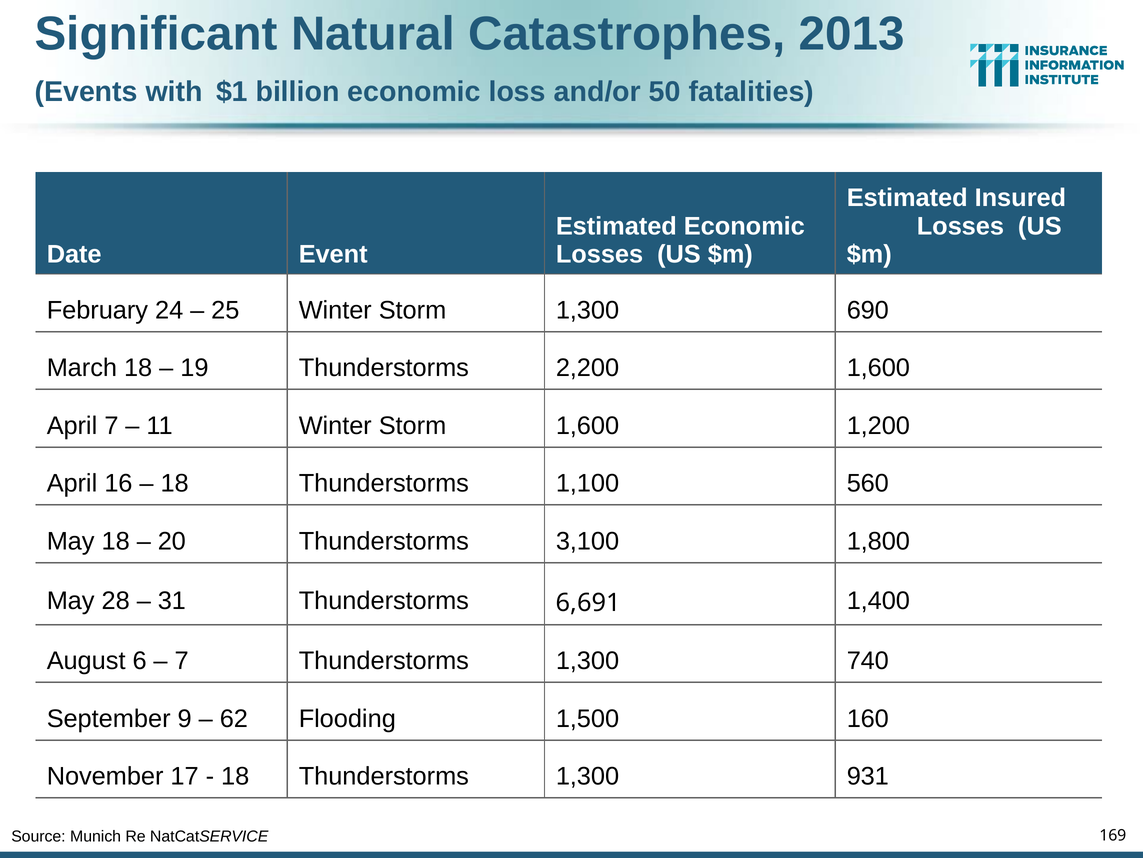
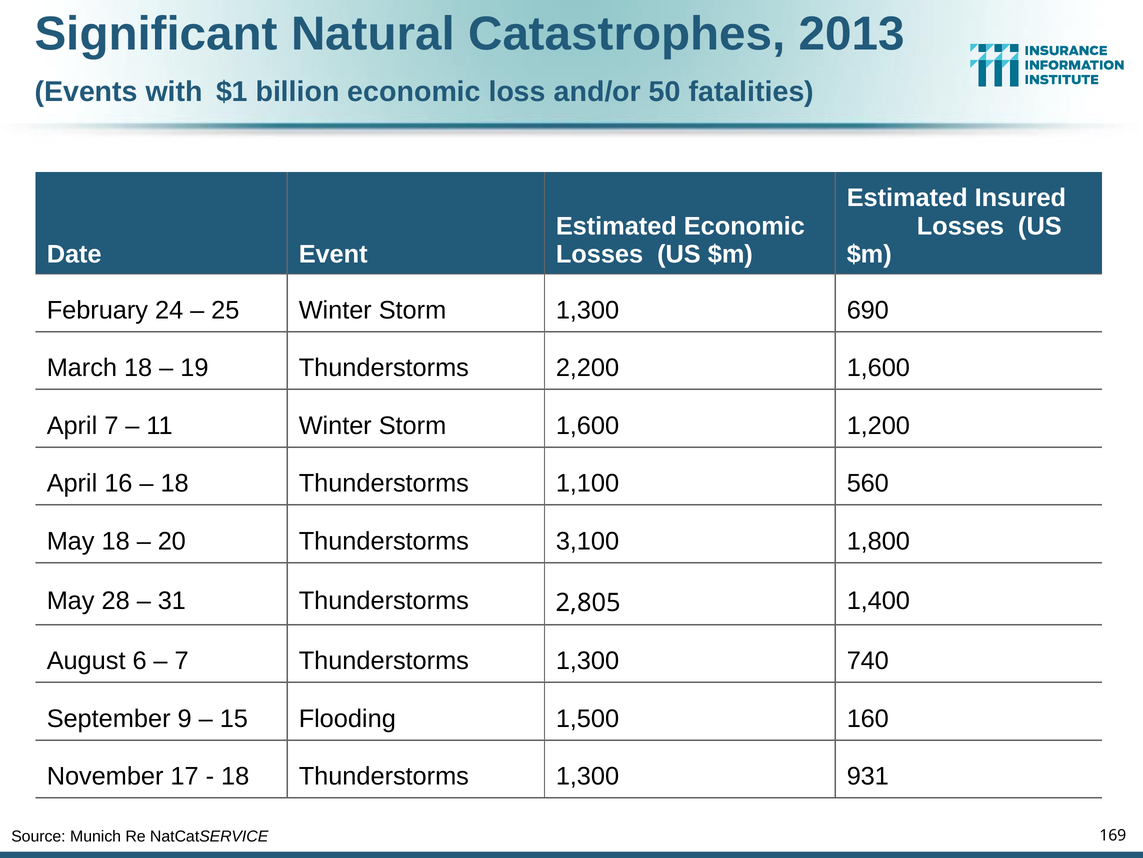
6,691: 6,691 -> 2,805 (588, 603)
62: 62 -> 15 (234, 718)
